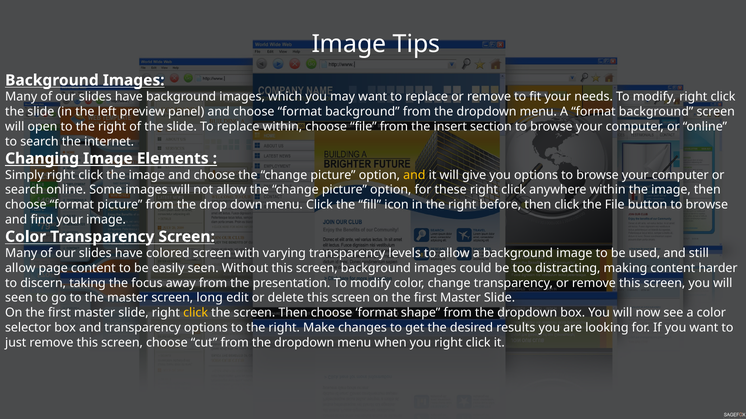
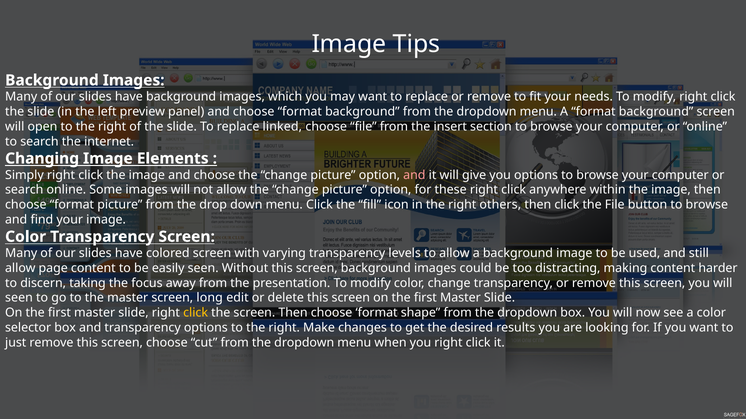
replace within: within -> linked (282, 127)
and colour: yellow -> pink (414, 175)
before: before -> others (500, 205)
